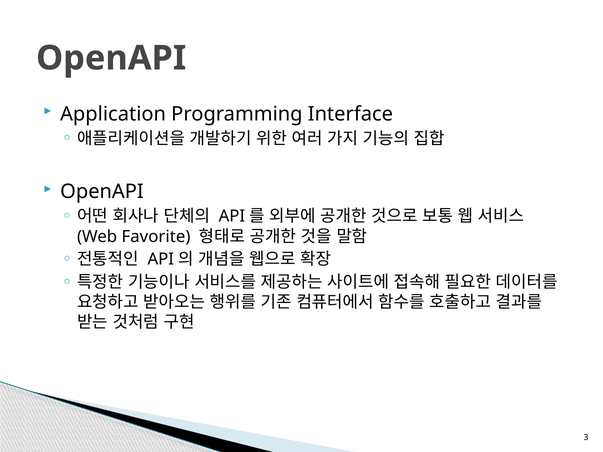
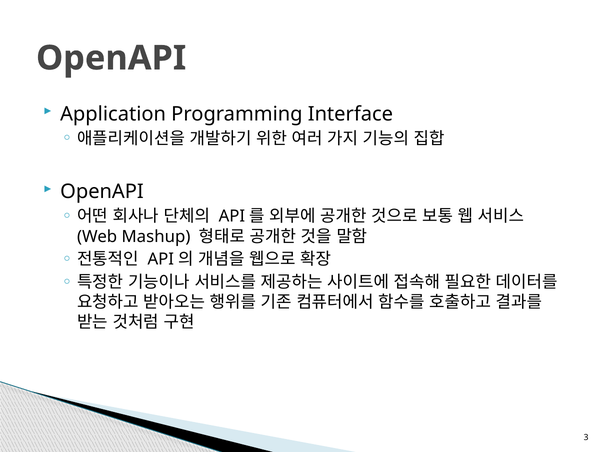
Favorite: Favorite -> Mashup (156, 237)
